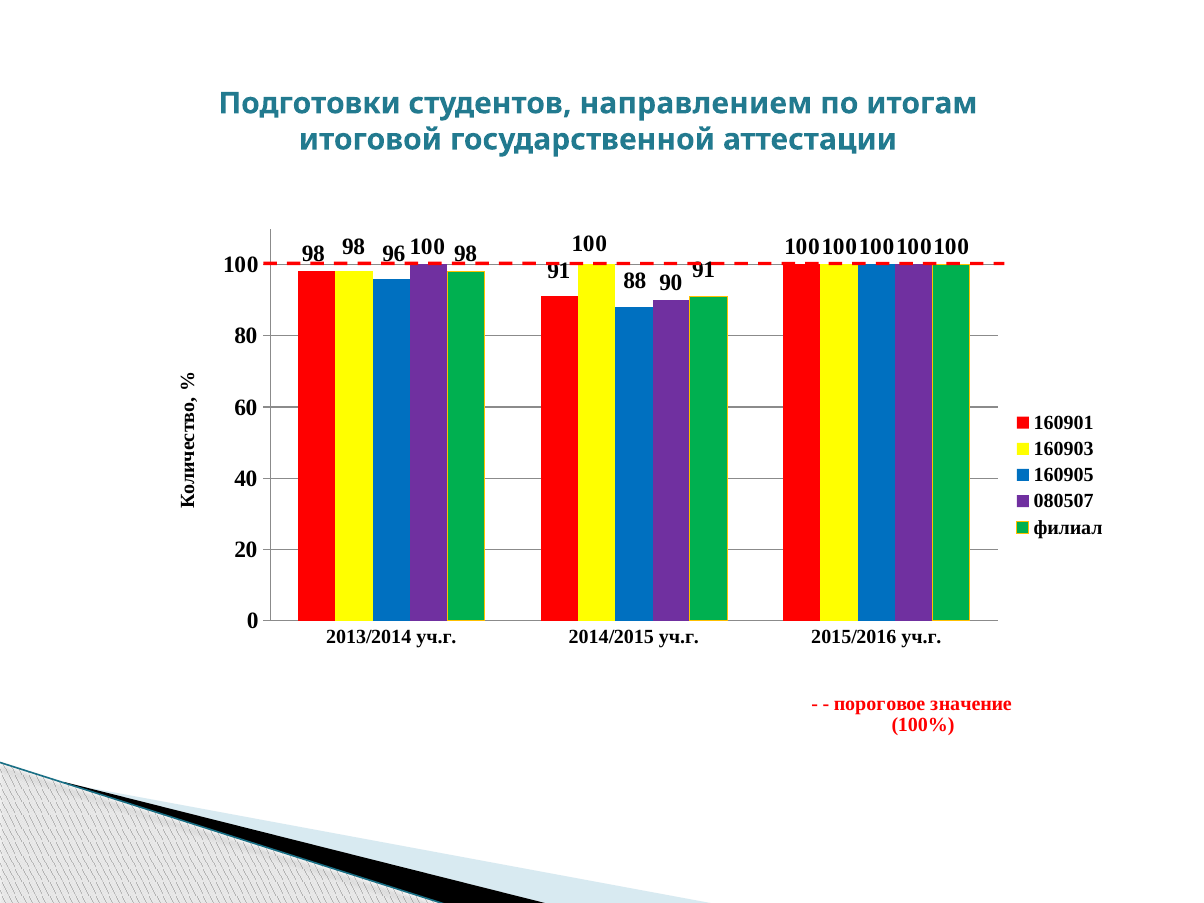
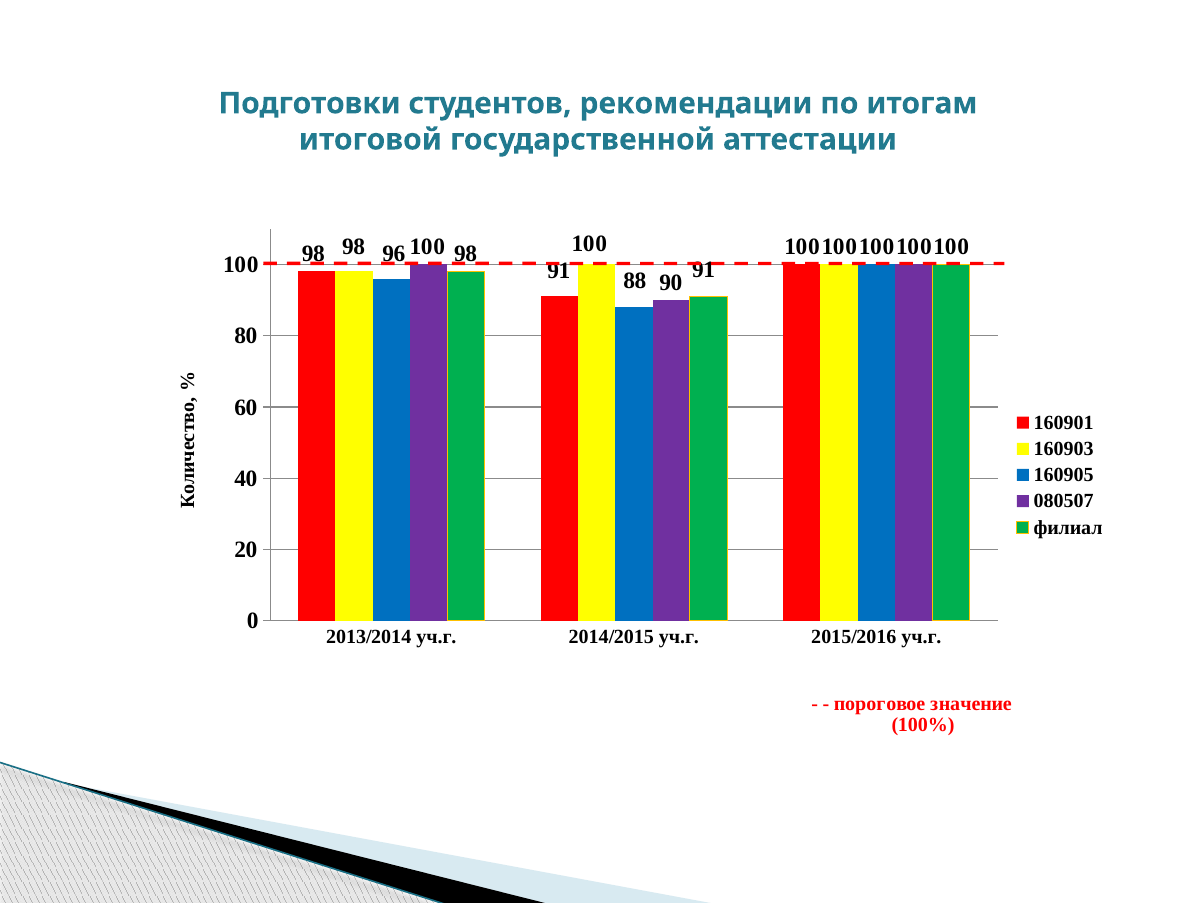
направлением: направлением -> рекомендации (696, 103)
